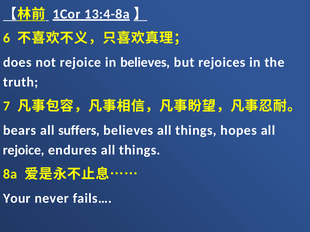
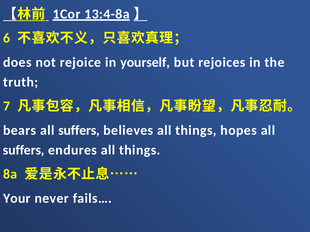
in believes: believes -> yourself (145, 62)
rejoice: rejoice -> suffers (24, 150)
